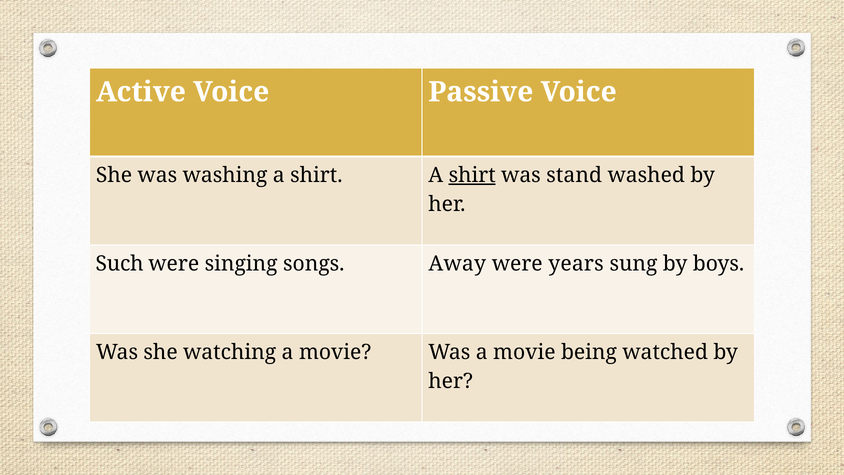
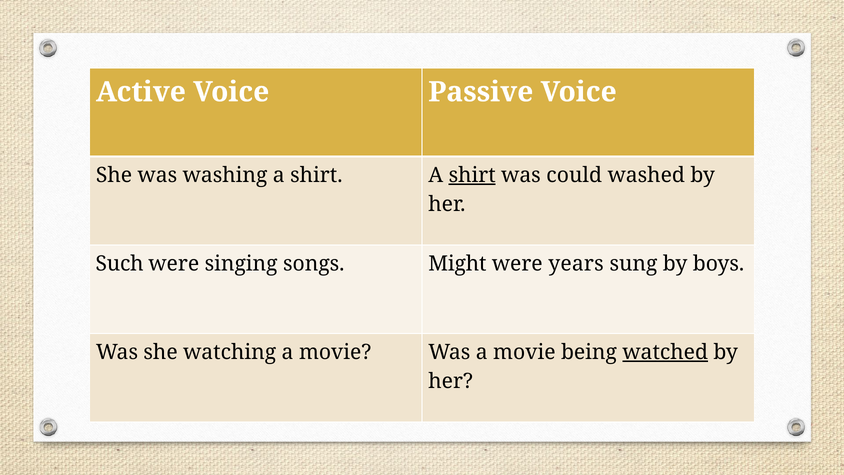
stand: stand -> could (574, 175)
Away: Away -> Might (457, 264)
watched underline: none -> present (665, 352)
